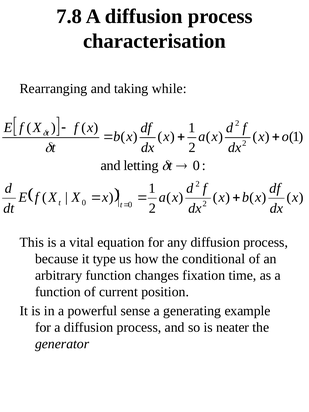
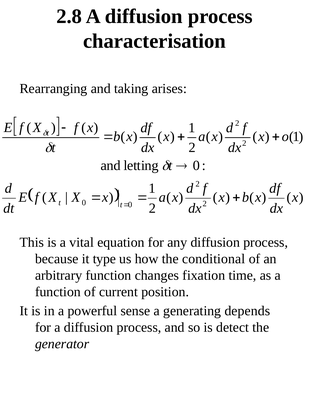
7.8: 7.8 -> 2.8 (69, 16)
while: while -> arises (169, 89)
example: example -> depends (247, 311)
neater: neater -> detect (233, 327)
